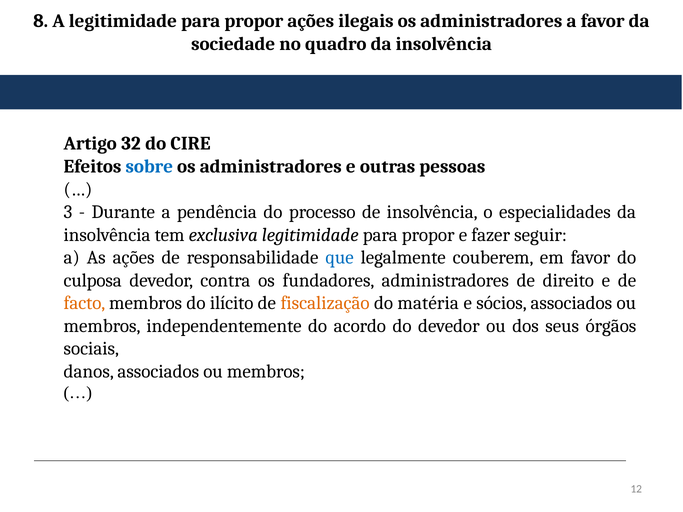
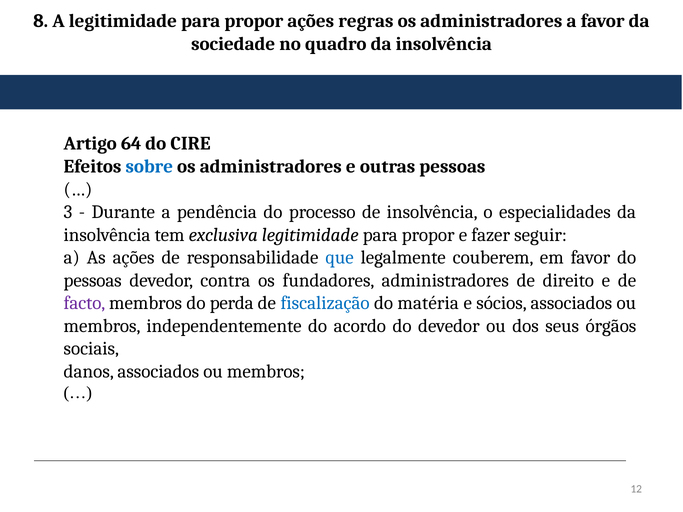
ilegais: ilegais -> regras (366, 21)
32: 32 -> 64 (131, 144)
culposa: culposa -> pessoas (93, 280)
facto colour: orange -> purple (84, 303)
ilícito: ilícito -> perda (232, 303)
fiscalização colour: orange -> blue (325, 303)
